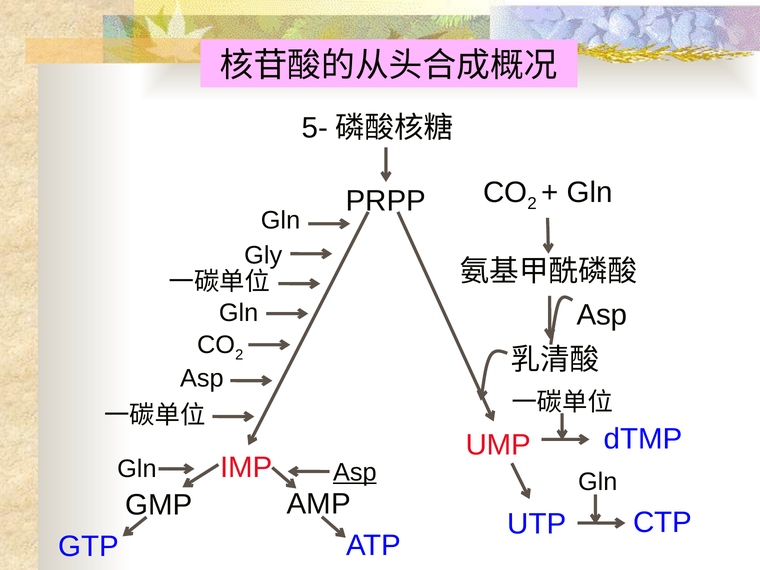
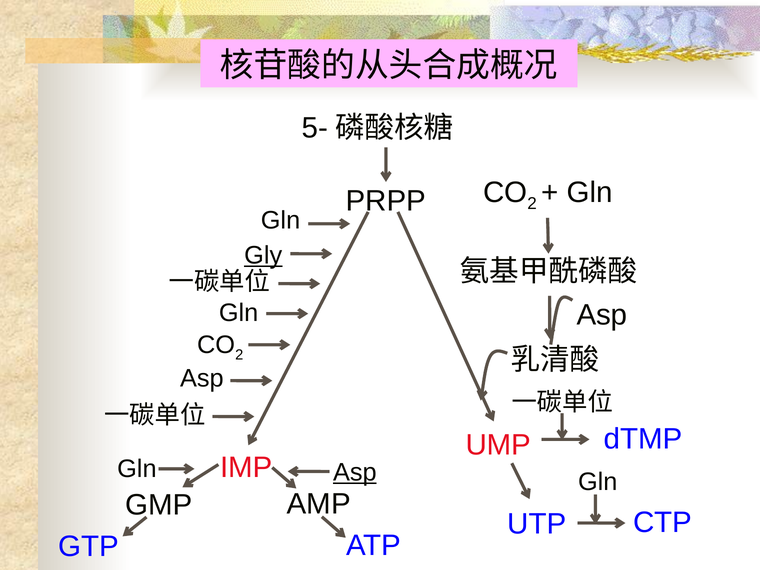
Gly underline: none -> present (263, 255)
